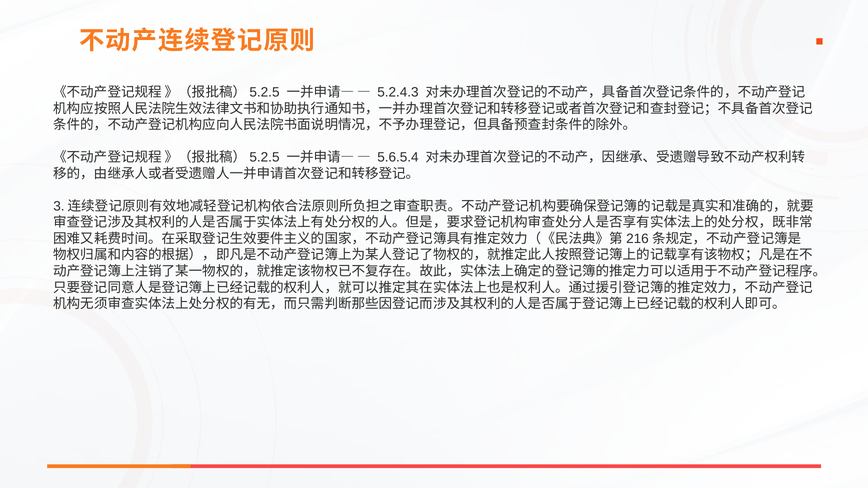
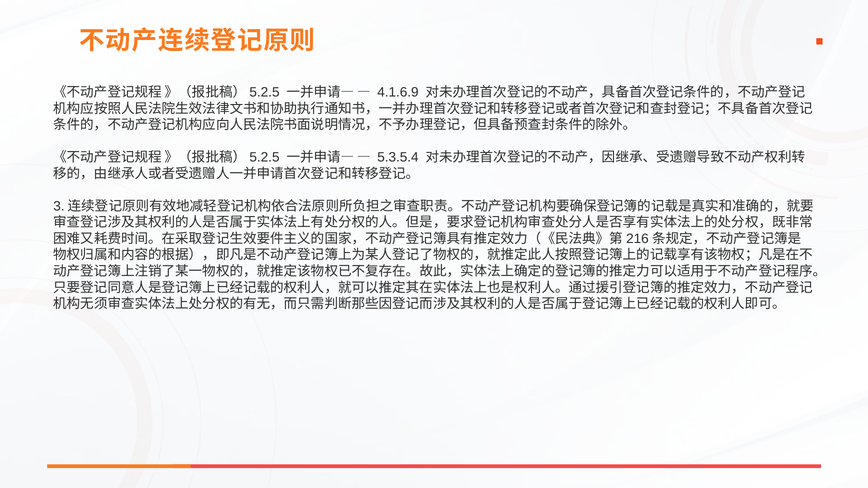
5.2.4.3: 5.2.4.3 -> 4.1.6.9 (398, 92)
5.6.5.4: 5.6.5.4 -> 5.3.5.4 (398, 157)
